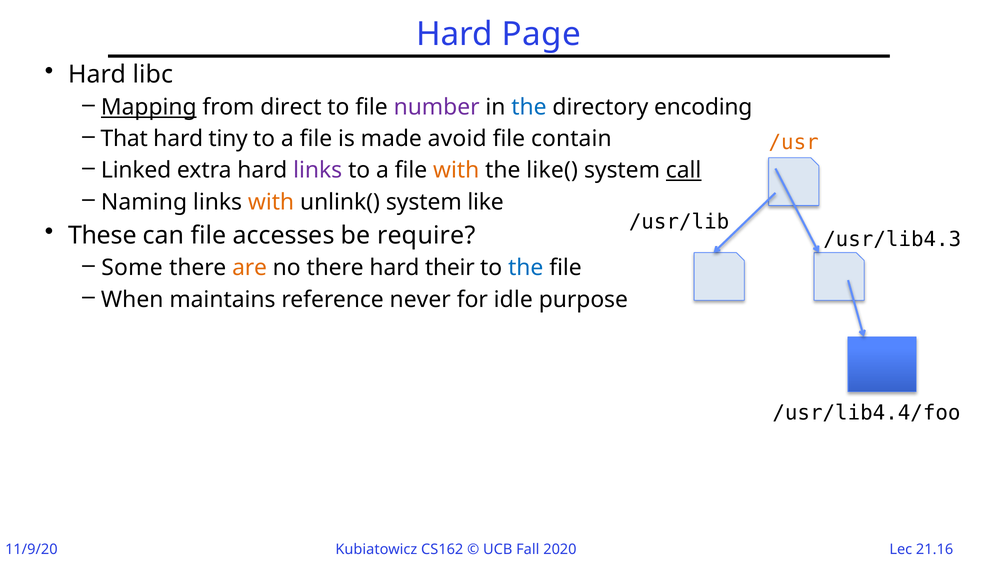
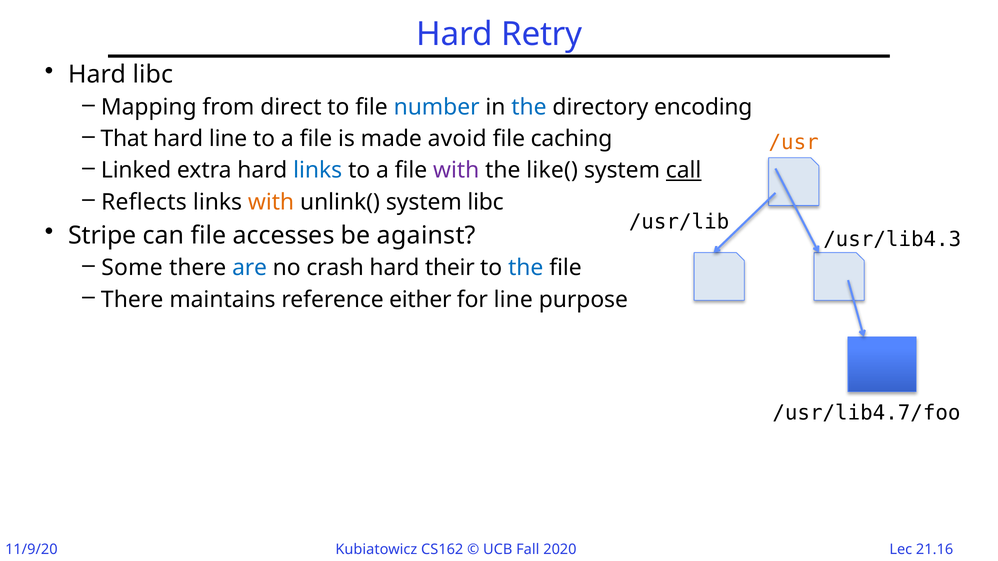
Page: Page -> Retry (542, 34)
Mapping underline: present -> none (149, 107)
number colour: purple -> blue (437, 107)
hard tiny: tiny -> line (228, 139)
contain: contain -> caching (572, 139)
links colour: purple -> blue (318, 171)
with colour: orange -> purple (456, 171)
Naming: Naming -> Reflects (144, 202)
system like: like -> libc (486, 202)
These: These -> Stripe (102, 235)
require: require -> against (426, 235)
are colour: orange -> blue (250, 268)
no there: there -> crash (335, 268)
When: When -> There (132, 300)
never: never -> either (420, 300)
for idle: idle -> line (513, 300)
/usr/lib4.4/foo: /usr/lib4.4/foo -> /usr/lib4.7/foo (866, 413)
